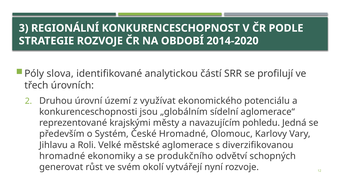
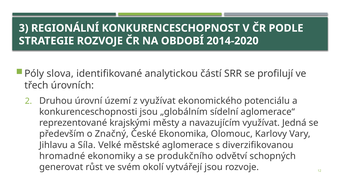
navazujícím pohledu: pohledu -> využívat (261, 123)
Systém: Systém -> Značný (112, 134)
České Hromadné: Hromadné -> Ekonomika (184, 134)
Roli: Roli -> Síla (87, 145)
vytvářejí nyní: nyní -> jsou (214, 167)
